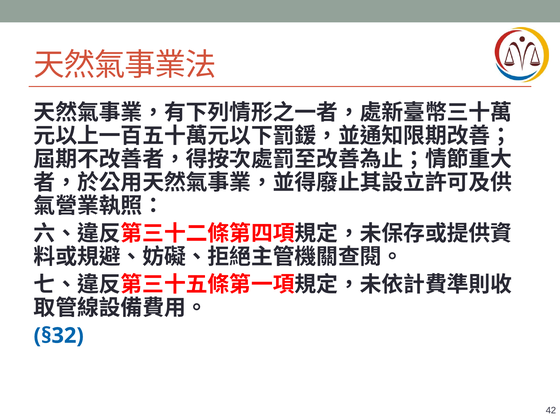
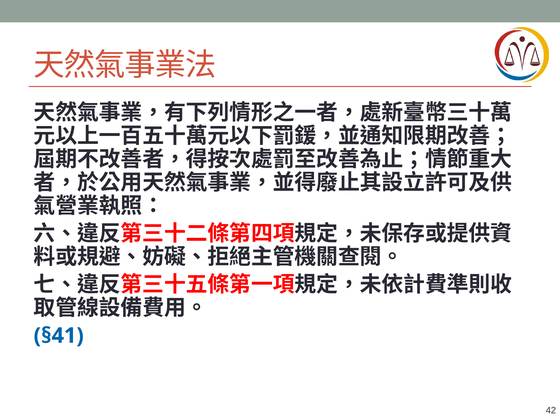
§32: §32 -> §41 (59, 336)
